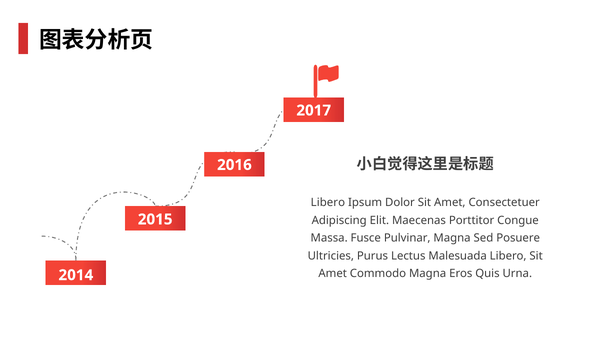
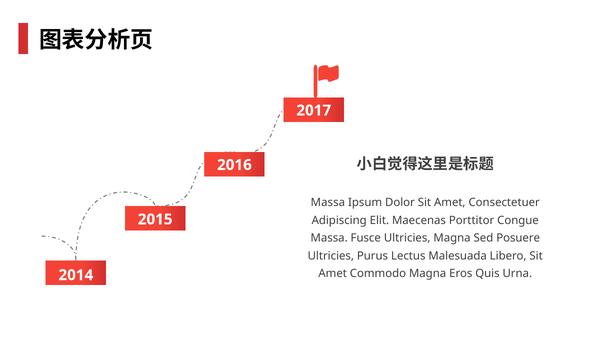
Libero: Libero -> Massa (328, 202)
Fusce Pulvinar: Pulvinar -> Ultricies (407, 238)
